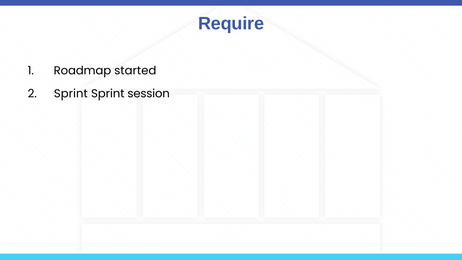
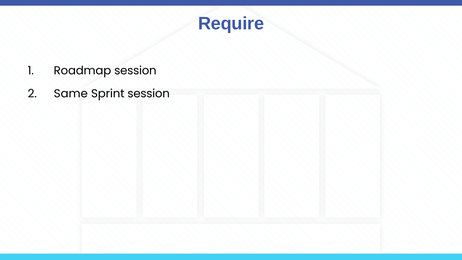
Roadmap started: started -> session (135, 71)
Sprint: Sprint -> Same (71, 94)
